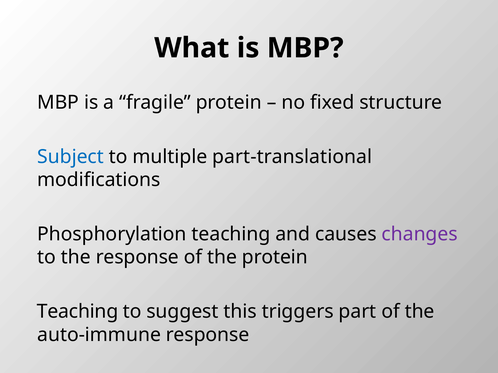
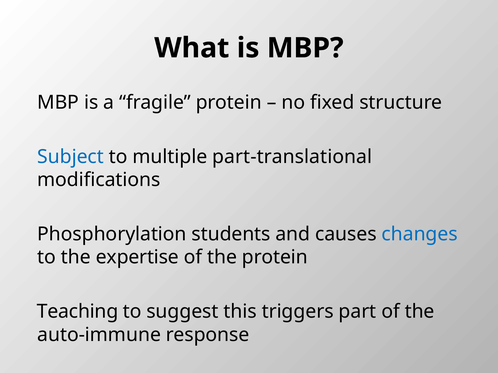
Phosphorylation teaching: teaching -> students (231, 234)
changes colour: purple -> blue (420, 234)
the response: response -> expertise (137, 258)
